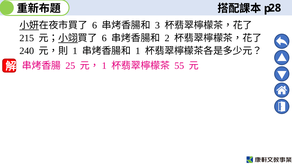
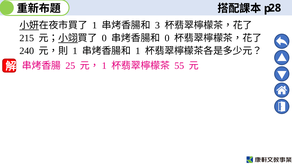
6: 6 -> 1 (95, 25)
6: 6 -> 0 (104, 38)
2: 2 -> 0 (167, 38)
